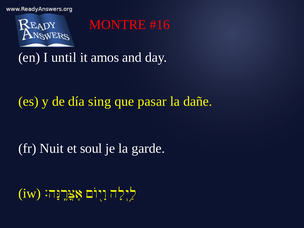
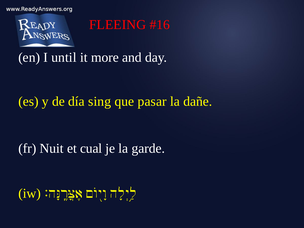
MONTRE: MONTRE -> FLEEING (118, 25)
amos: amos -> more (105, 57)
soul: soul -> cual (91, 148)
